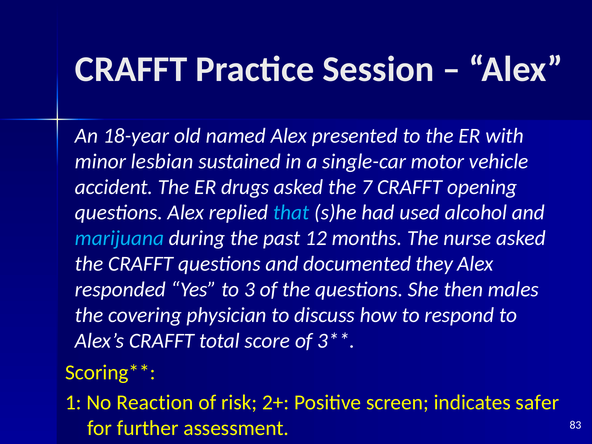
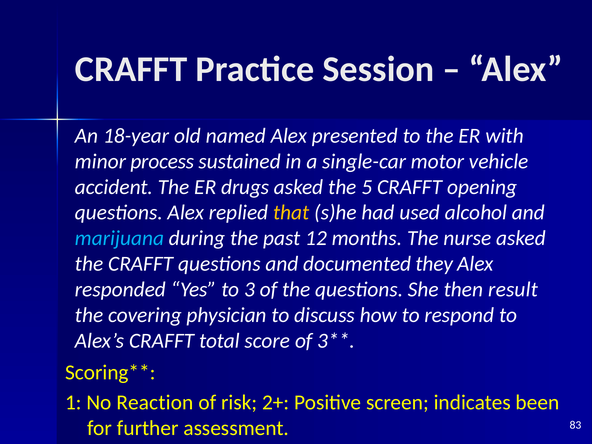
lesbian: lesbian -> process (162, 161)
7: 7 -> 5 (367, 187)
that colour: light blue -> yellow (291, 213)
males: males -> result (513, 290)
safer: safer -> been (537, 402)
